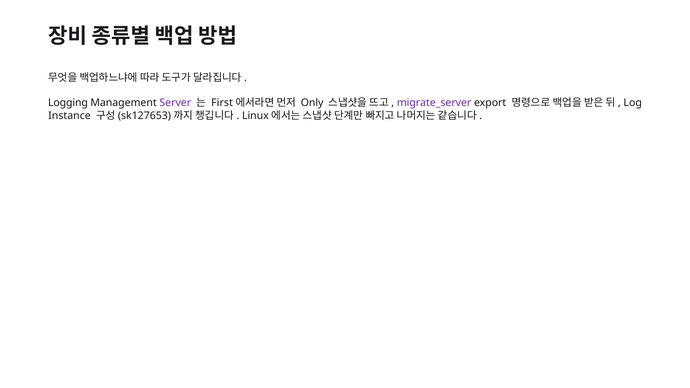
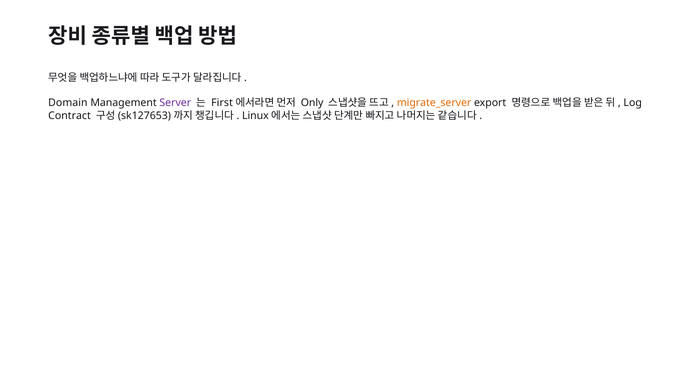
Logging: Logging -> Domain (68, 103)
migrate_server colour: purple -> orange (434, 103)
Instance: Instance -> Contract (70, 116)
